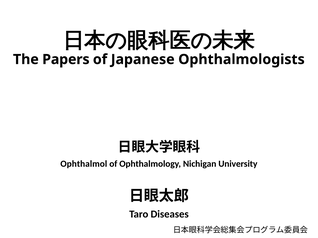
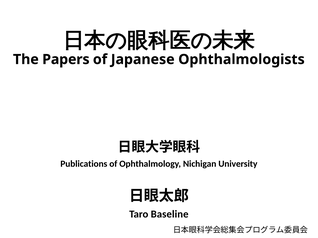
Ophthalmol: Ophthalmol -> Publications (84, 164)
Diseases: Diseases -> Baseline (170, 215)
